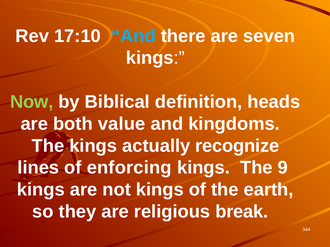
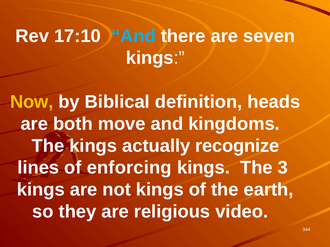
Now colour: light green -> yellow (32, 102)
value: value -> move (122, 124)
9: 9 -> 3 (283, 168)
break: break -> video (242, 212)
